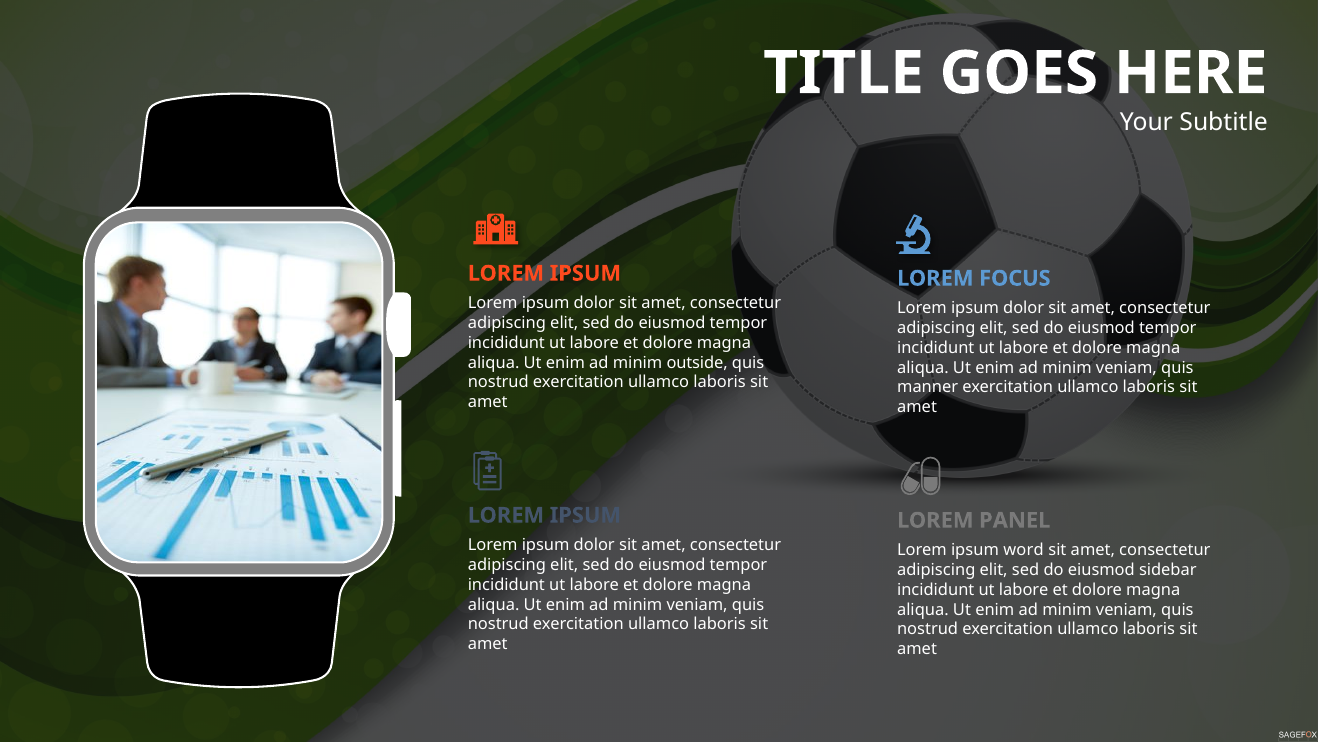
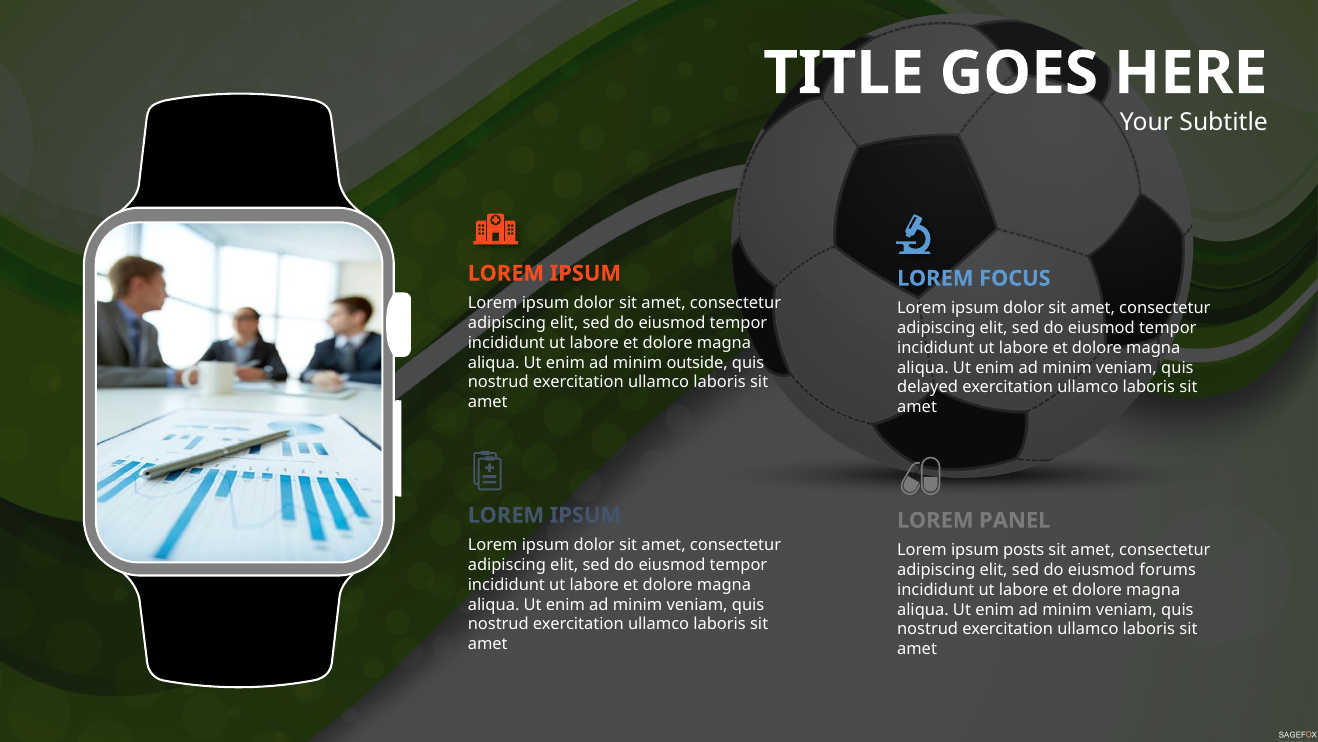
manner: manner -> delayed (928, 387)
word: word -> posts (1024, 550)
sidebar: sidebar -> forums (1168, 570)
